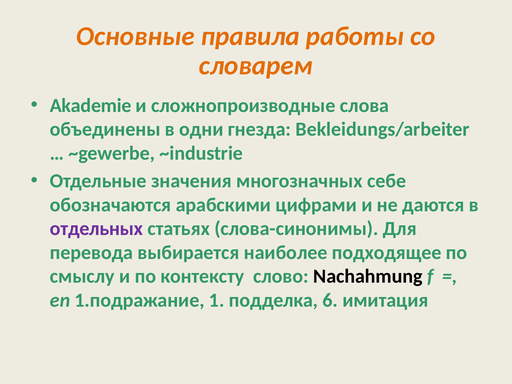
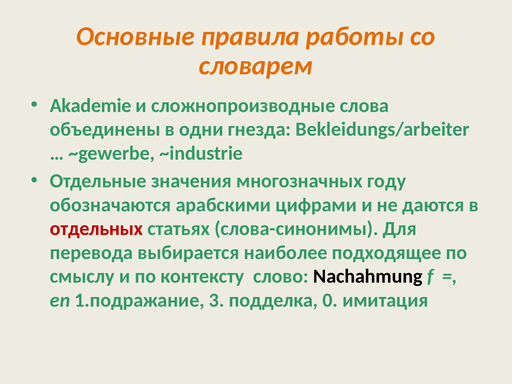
себе: себе -> году (387, 181)
отдельных colour: purple -> red (97, 229)
1: 1 -> 3 (217, 300)
6: 6 -> 0 (330, 300)
